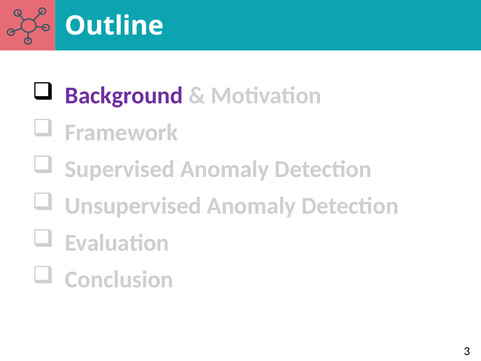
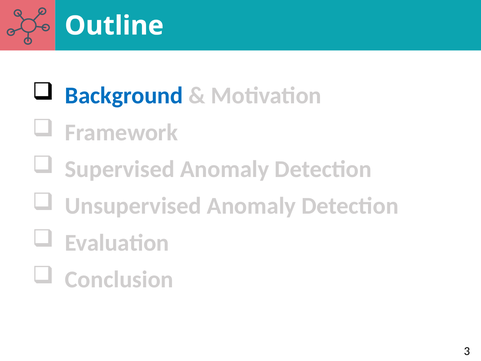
Background colour: purple -> blue (124, 96)
